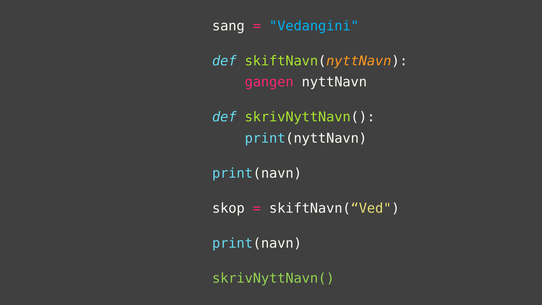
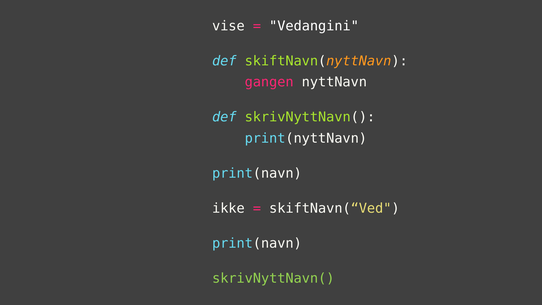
sang: sang -> vise (228, 26)
Vedangini colour: light blue -> white (314, 26)
skop: skop -> ikke (228, 208)
